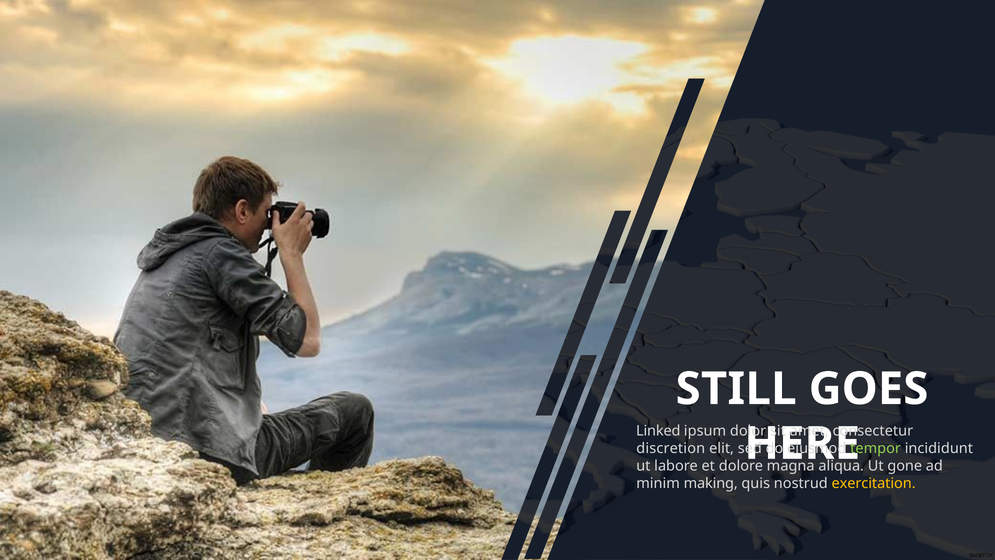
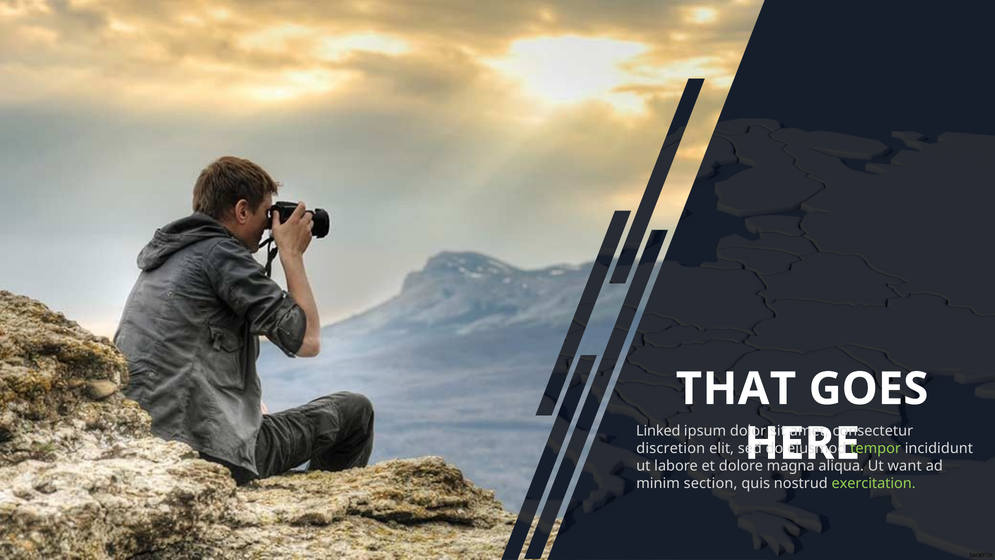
STILL: STILL -> THAT (736, 389)
gone: gone -> want (905, 466)
making: making -> section (711, 483)
exercitation colour: yellow -> light green (874, 483)
